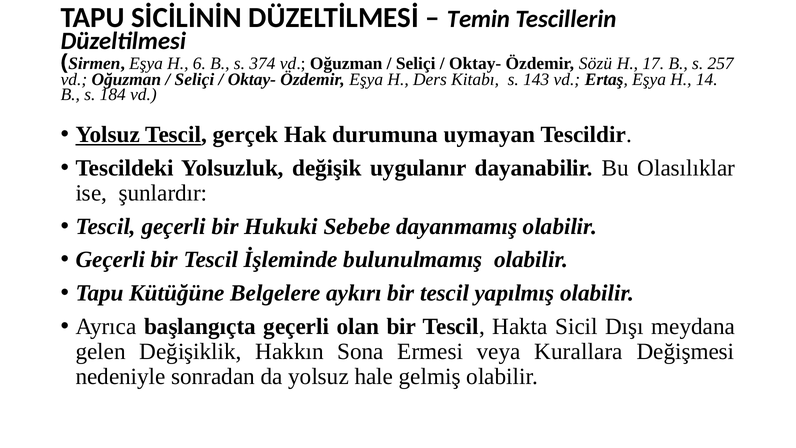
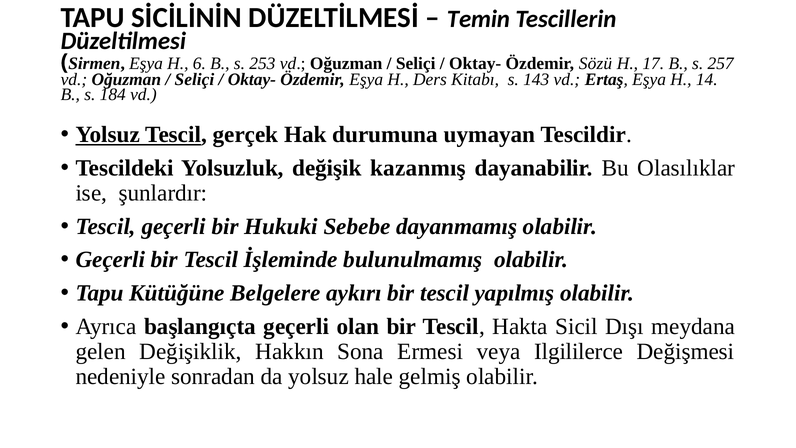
374: 374 -> 253 (262, 63)
uygulanır: uygulanır -> kazanmış (418, 168)
Kurallara: Kurallara -> Ilgililerce (579, 351)
